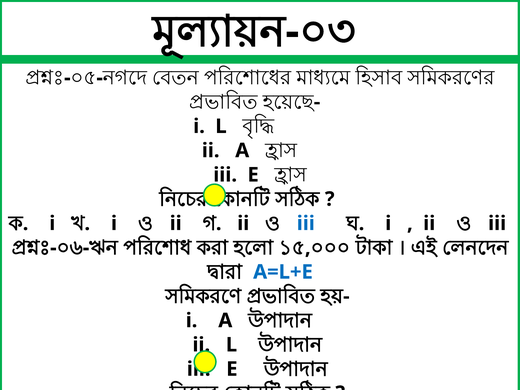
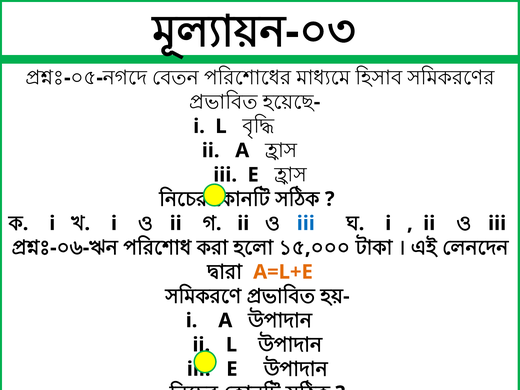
A=L+E colour: blue -> orange (283, 272)
